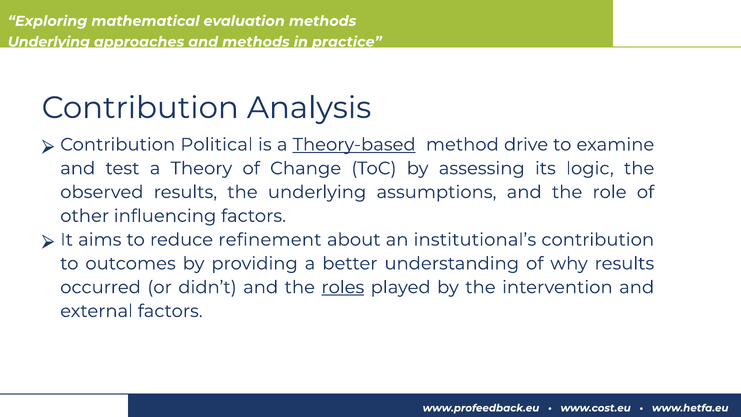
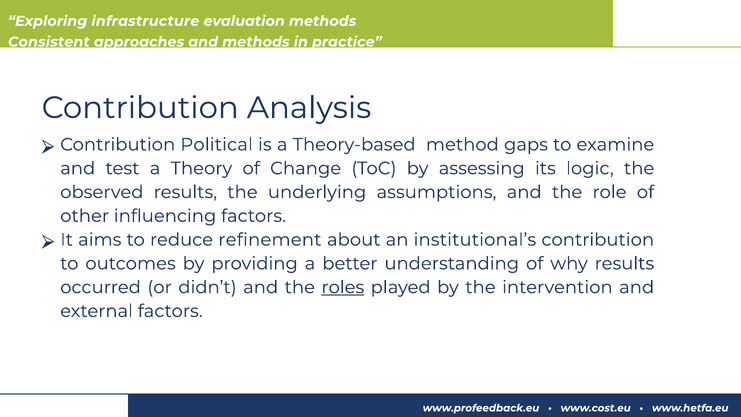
mathematical: mathematical -> infrastructure (145, 21)
Underlying: Underlying -> Consistent (49, 42)
Theory-based underline: present -> none (354, 145)
drive: drive -> gaps (526, 145)
